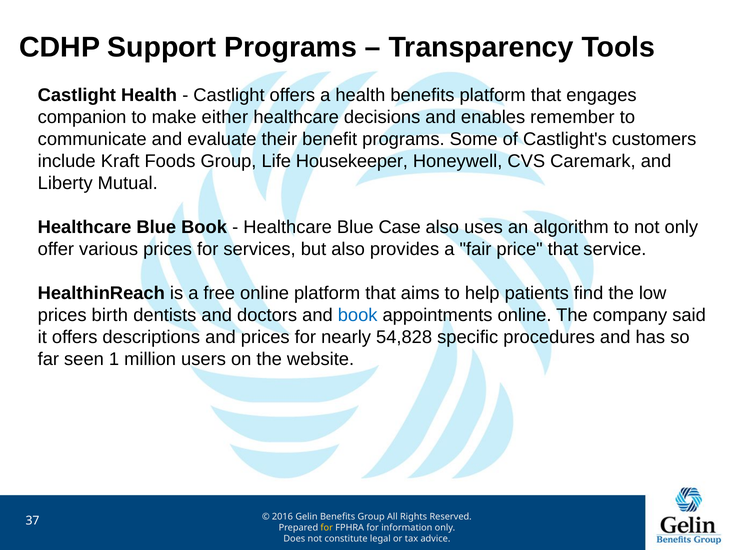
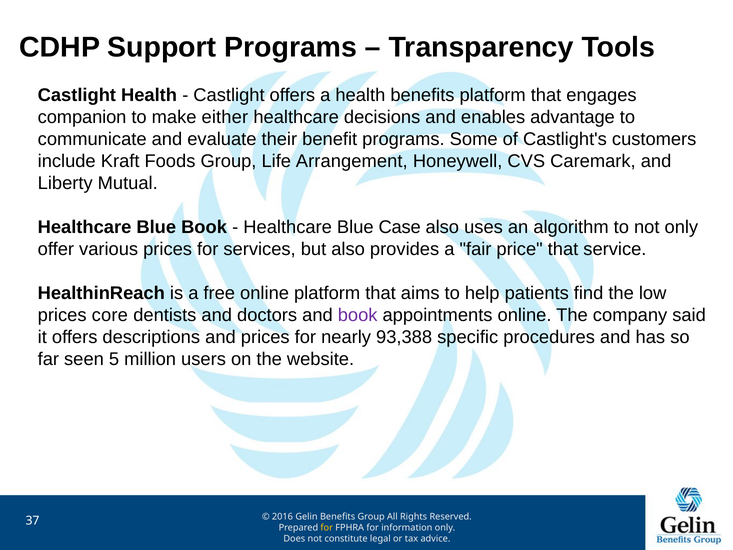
remember: remember -> advantage (573, 117)
Housekeeper: Housekeeper -> Arrangement (352, 161)
birth: birth -> core (110, 315)
book colour: blue -> purple (358, 315)
54,828: 54,828 -> 93,388 (404, 337)
1: 1 -> 5 (114, 359)
